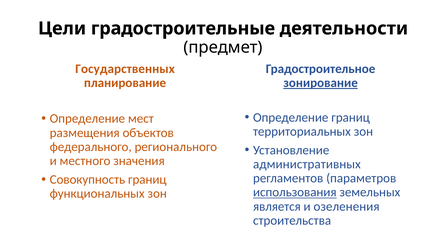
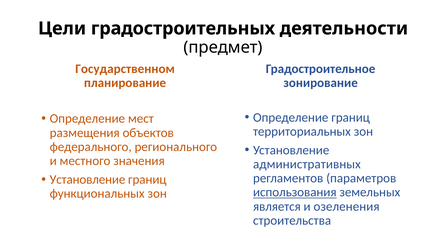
градостроительные: градостроительные -> градостроительных (183, 28)
Государственных: Государственных -> Государственном (125, 69)
зонирование underline: present -> none (321, 83)
Совокупность: Совокупность -> Установление (87, 179)
